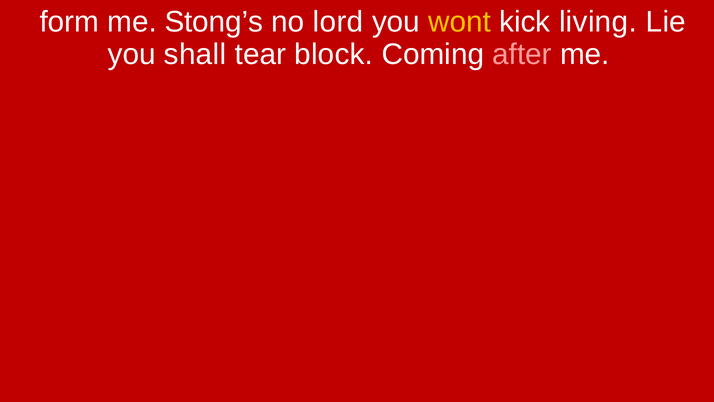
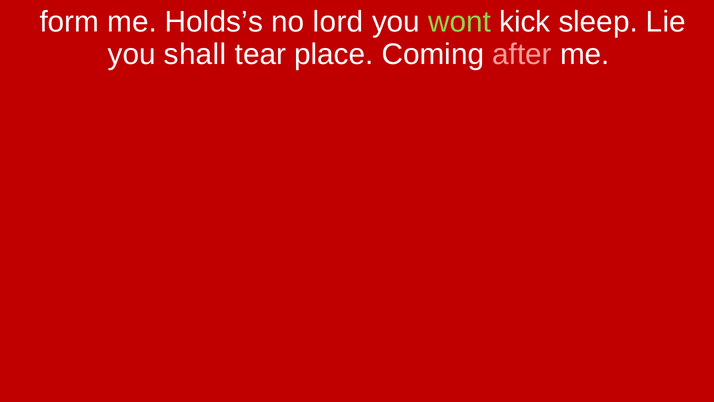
Stong’s: Stong’s -> Holds’s (214, 22)
wont colour: yellow -> light green (460, 22)
living: living -> sleep (598, 22)
block: block -> place (334, 54)
